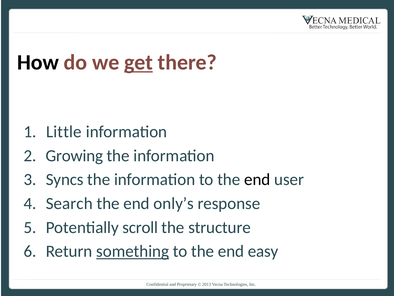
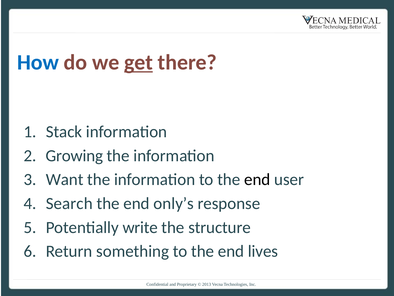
How colour: black -> blue (38, 62)
Little: Little -> Stack (64, 132)
Syncs: Syncs -> Want (65, 179)
scroll: scroll -> write (140, 227)
something underline: present -> none (133, 251)
easy: easy -> lives (263, 251)
